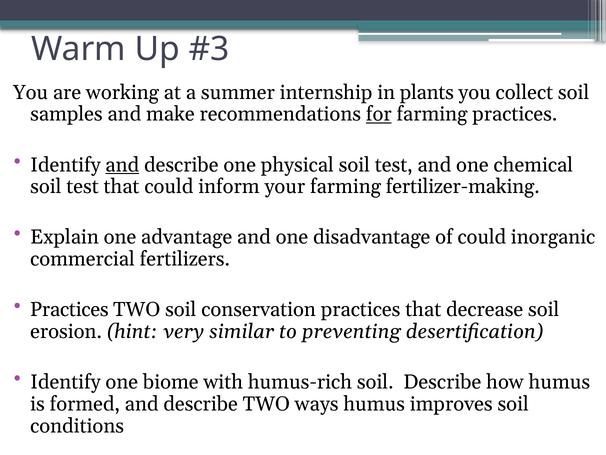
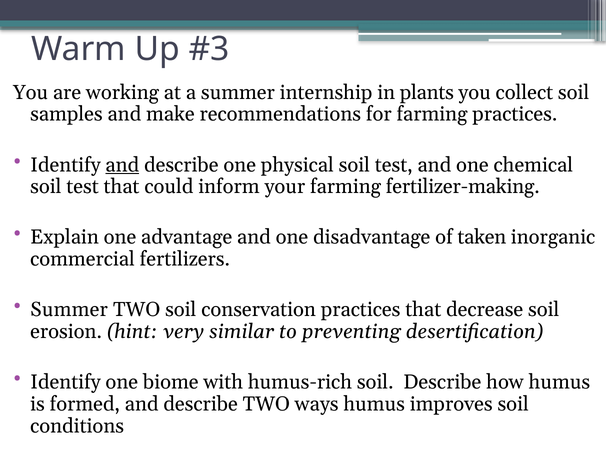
for underline: present -> none (379, 114)
of could: could -> taken (482, 237)
Practices: Practices -> Summer (69, 309)
